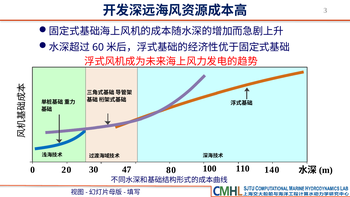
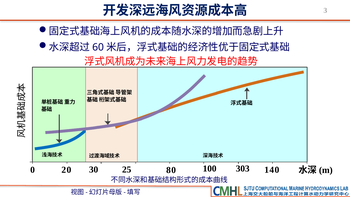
110: 110 -> 303 (243, 169)
47: 47 -> 25 (127, 170)
